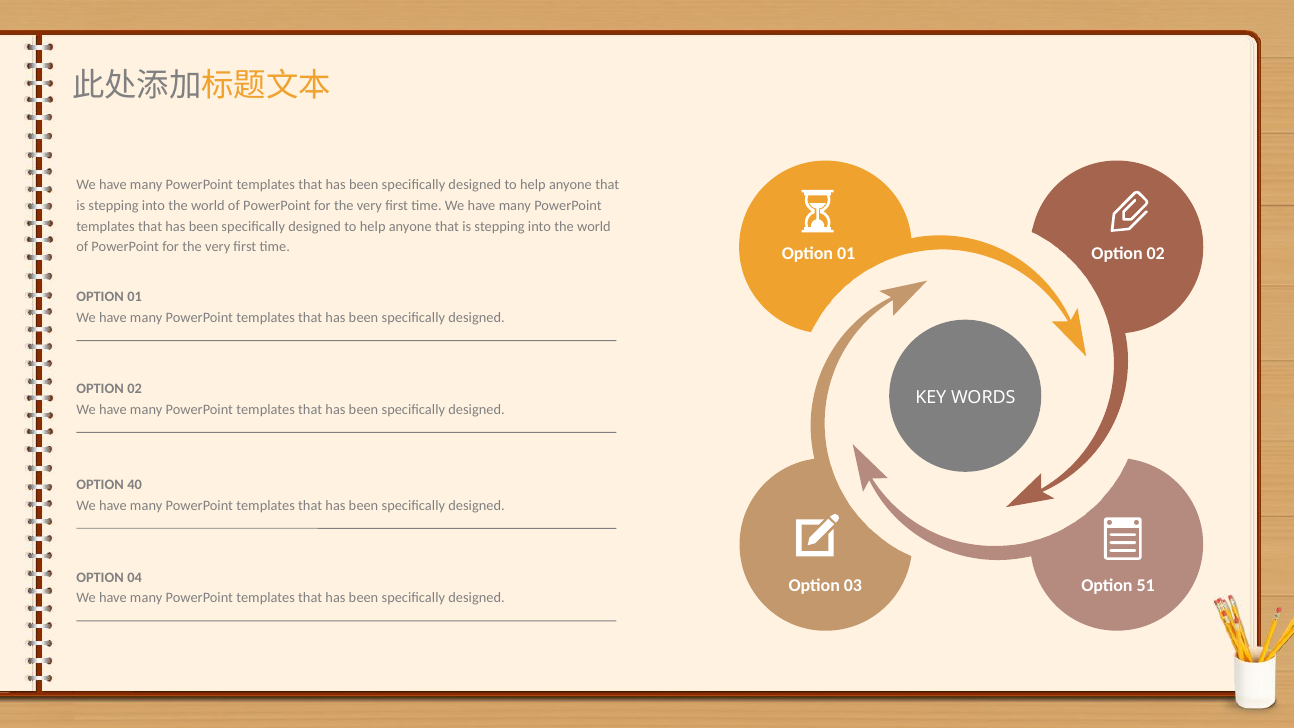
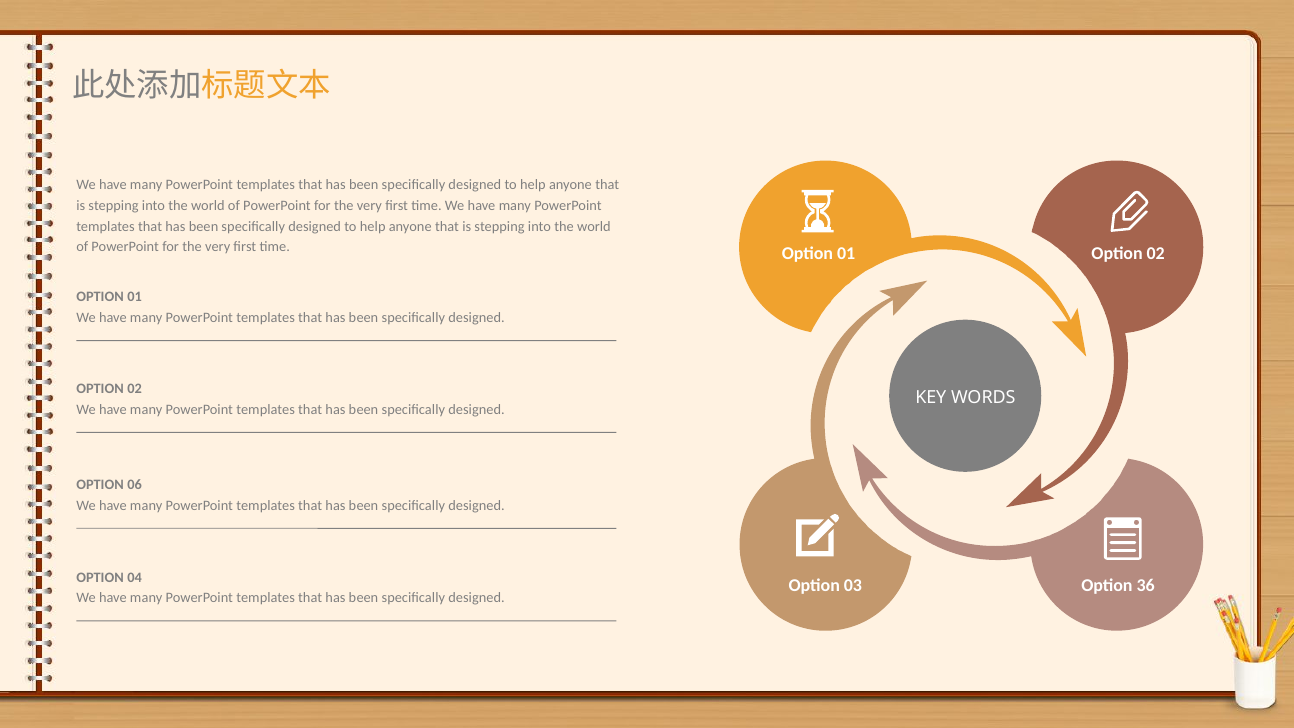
40: 40 -> 06 (135, 485)
51: 51 -> 36 (1146, 586)
